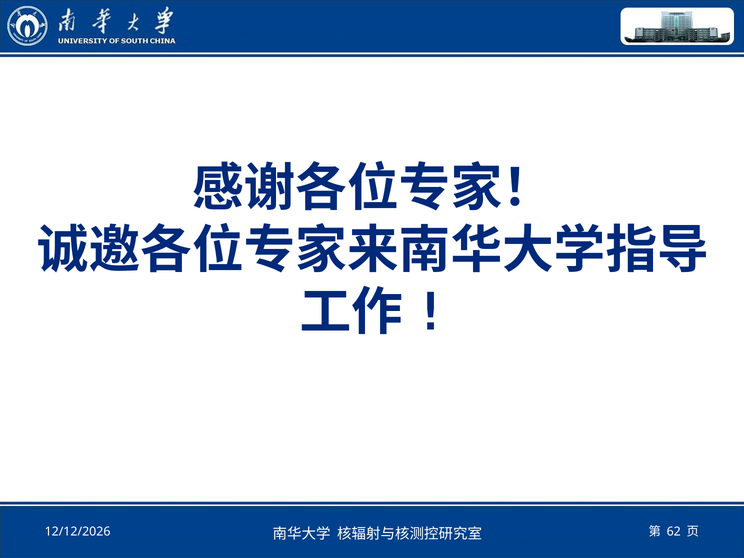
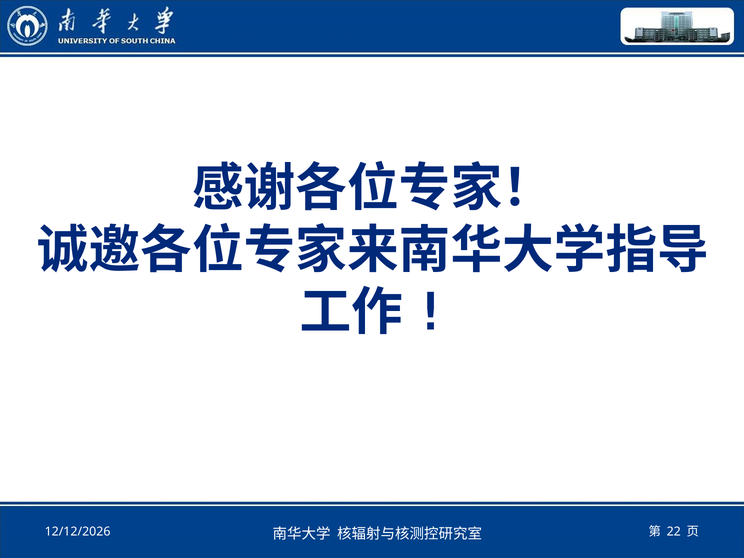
62: 62 -> 22 (674, 532)
